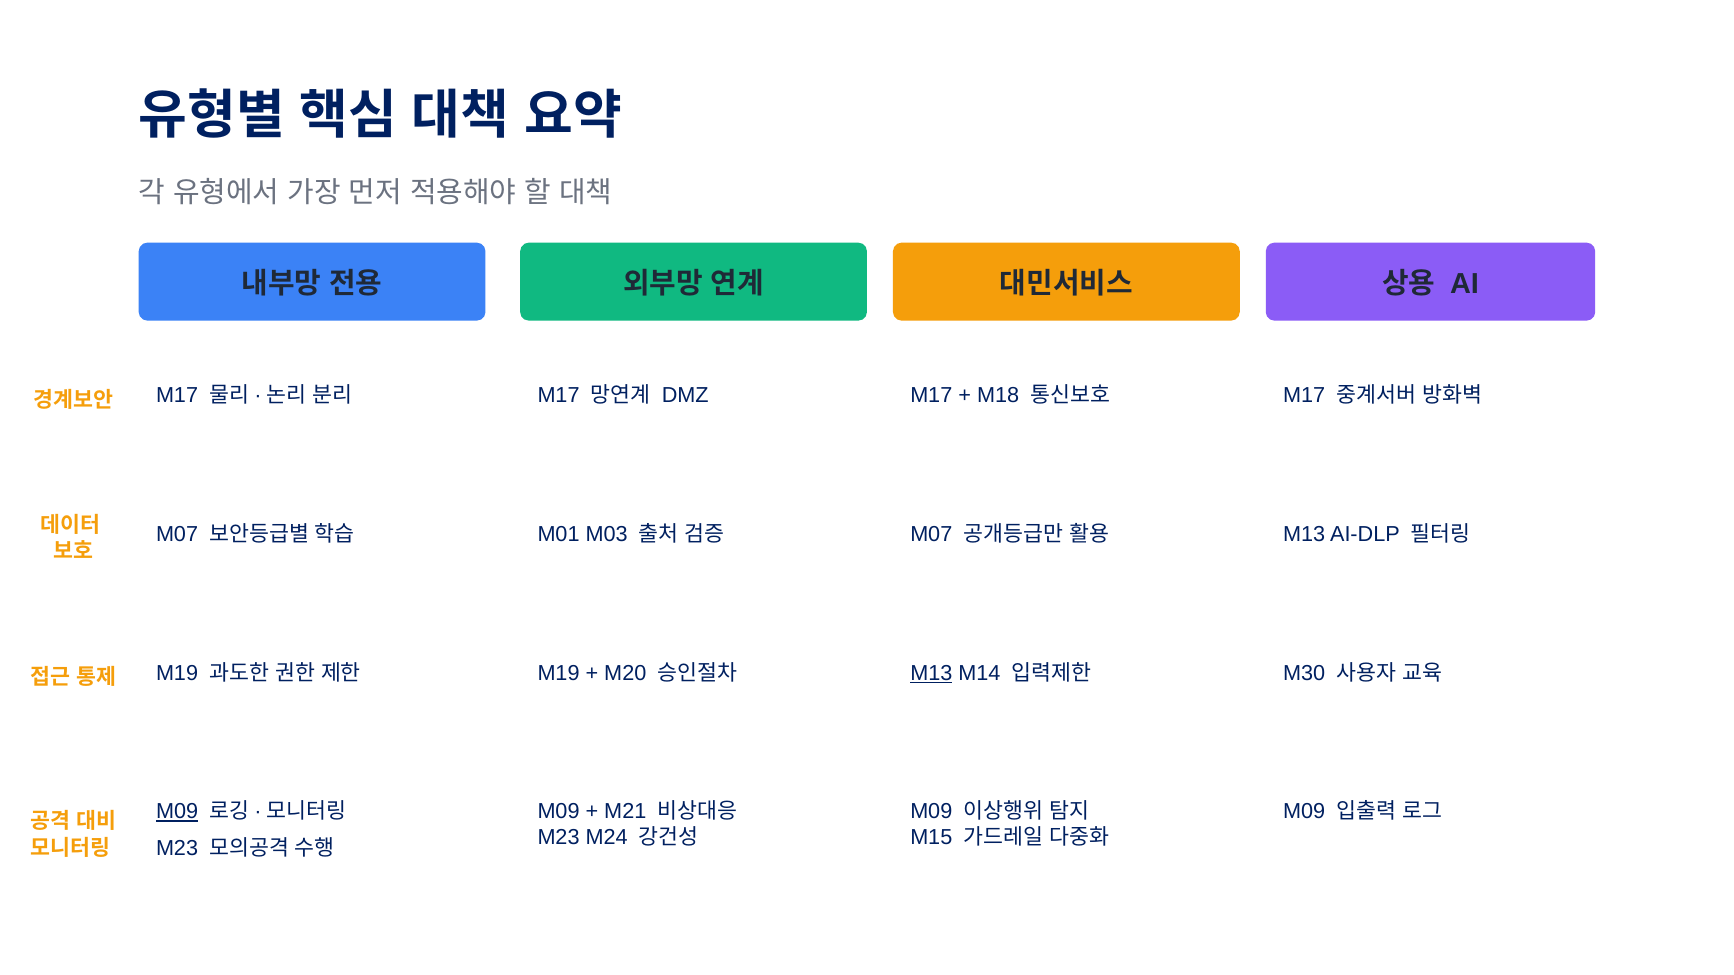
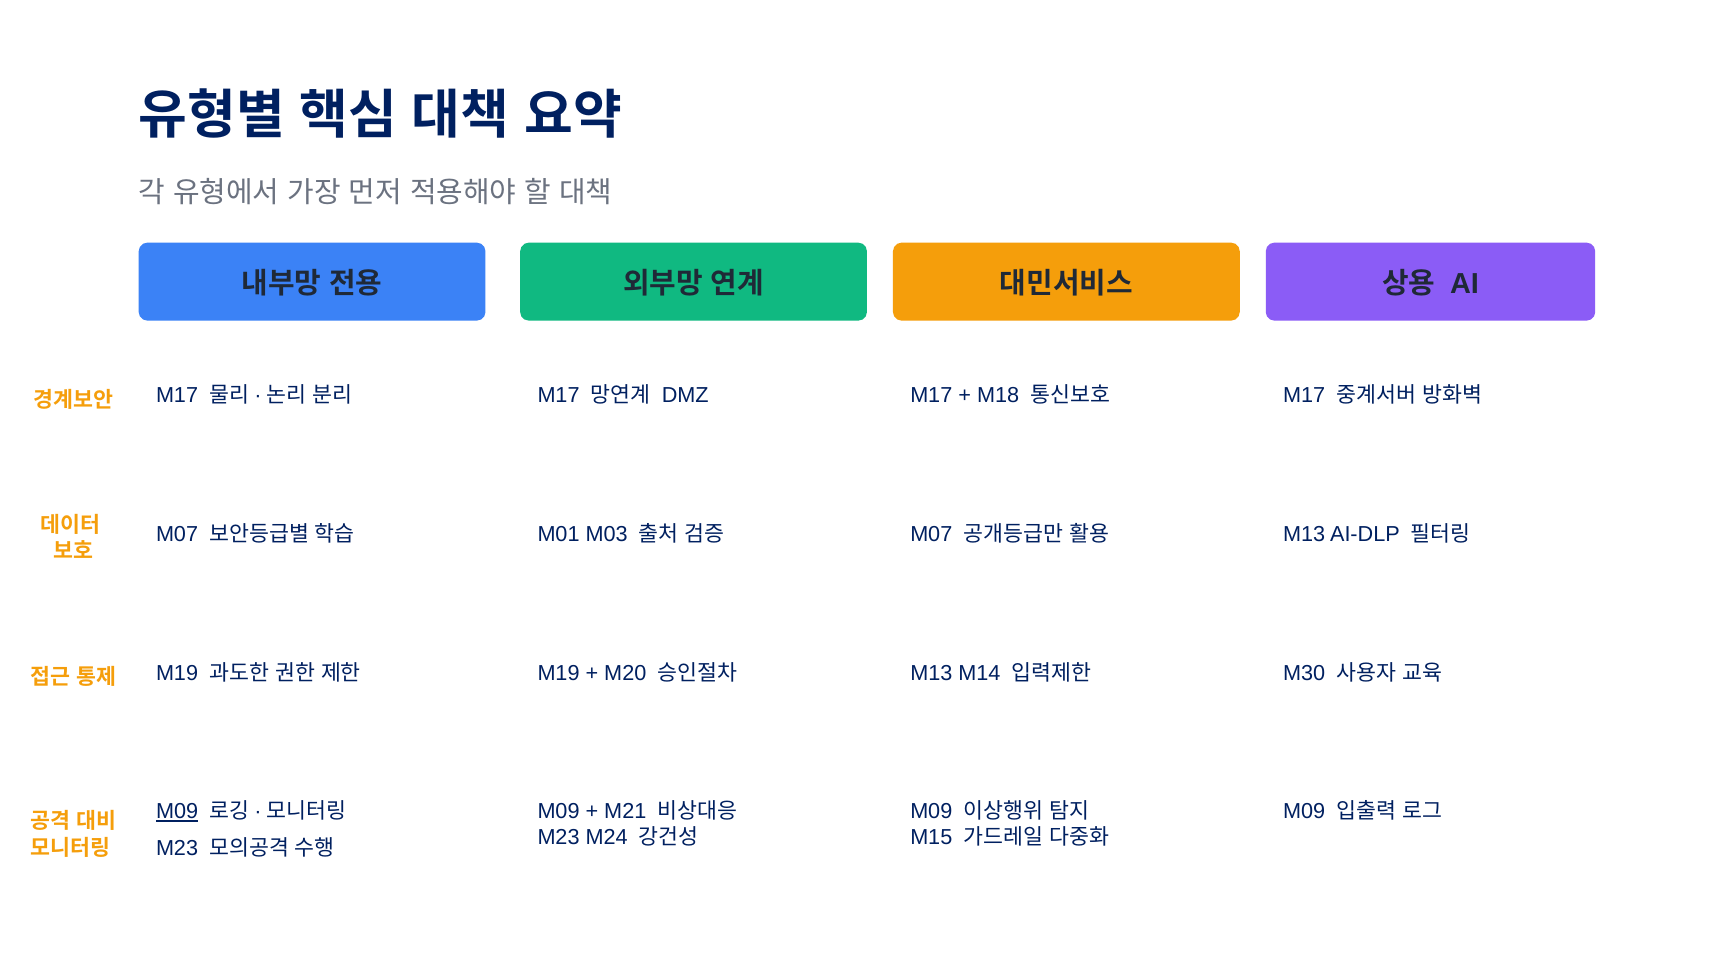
M13 underline: present -> none (931, 673)
